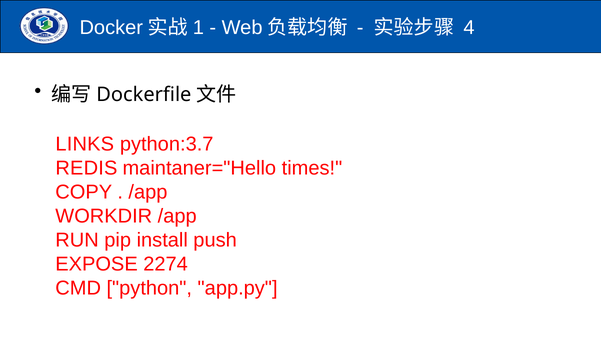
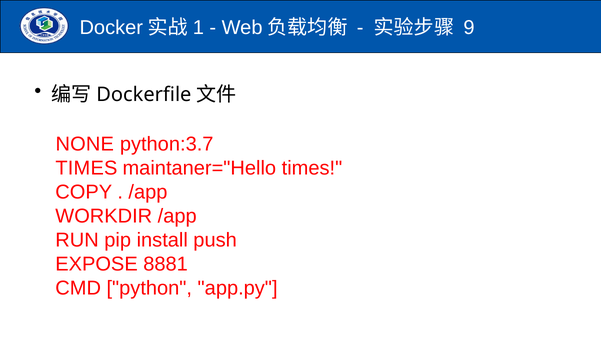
4: 4 -> 9 (469, 28)
LINKS: LINKS -> NONE (85, 144)
REDIS: REDIS -> TIMES (86, 168)
2274: 2274 -> 8881 (166, 264)
